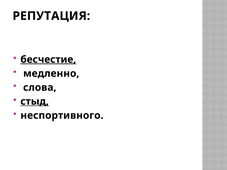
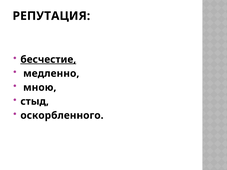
слова: слова -> мною (40, 88)
стыд underline: present -> none (35, 102)
неспортивного: неспортивного -> оскорбленного (62, 116)
